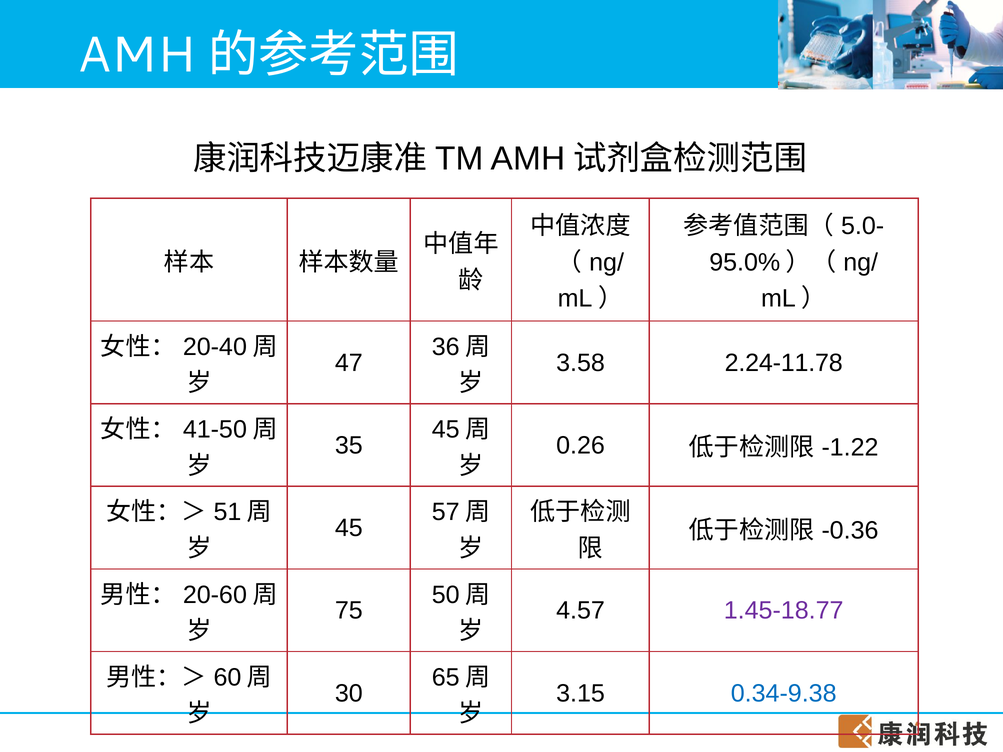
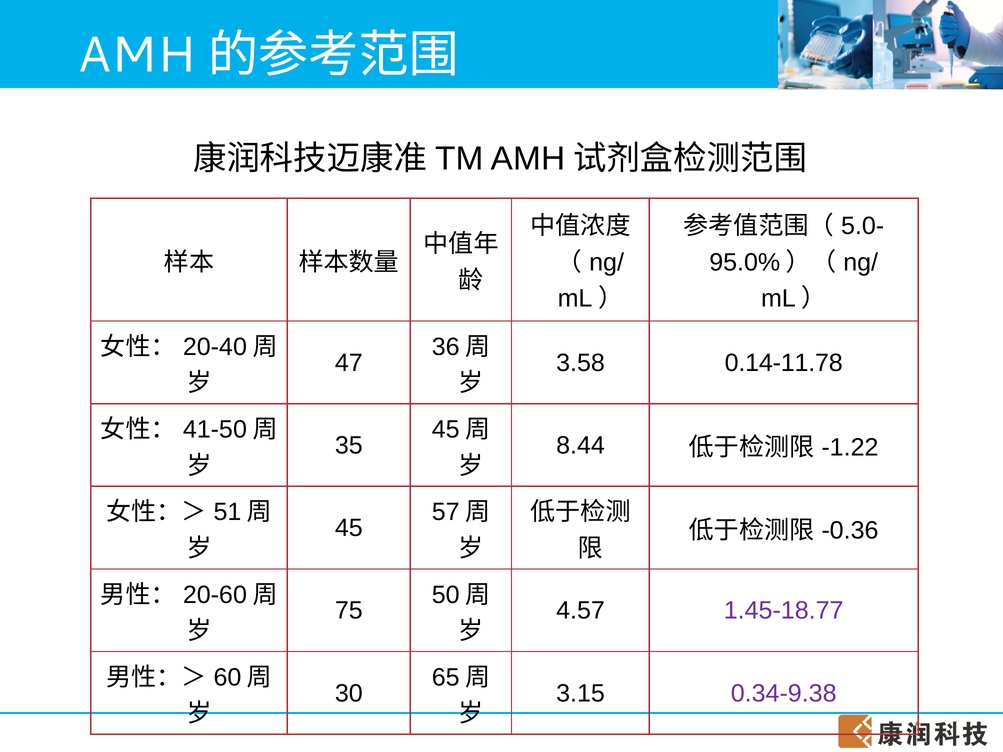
2.24-11.78: 2.24-11.78 -> 0.14-11.78 (784, 363)
0.26: 0.26 -> 8.44 (581, 446)
0.34-9.38 colour: blue -> purple (784, 694)
